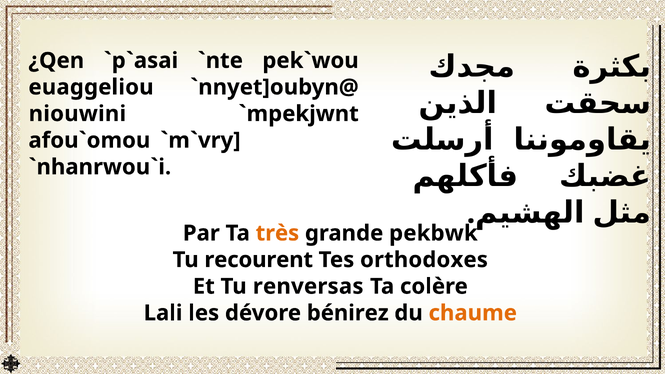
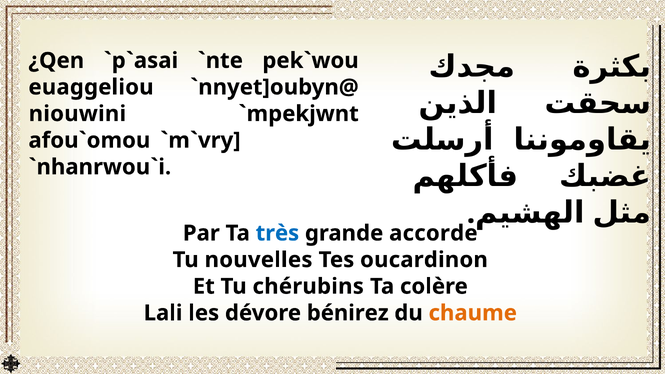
très colour: orange -> blue (277, 233)
pekbwk: pekbwk -> accorde (433, 233)
recourent: recourent -> nouvelles (259, 260)
orthodoxes: orthodoxes -> oucardinon (424, 260)
renversas: renversas -> chérubins (308, 286)
